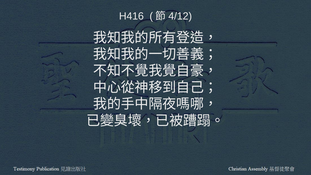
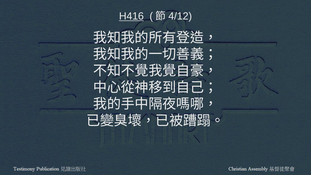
H416 underline: none -> present (131, 16)
